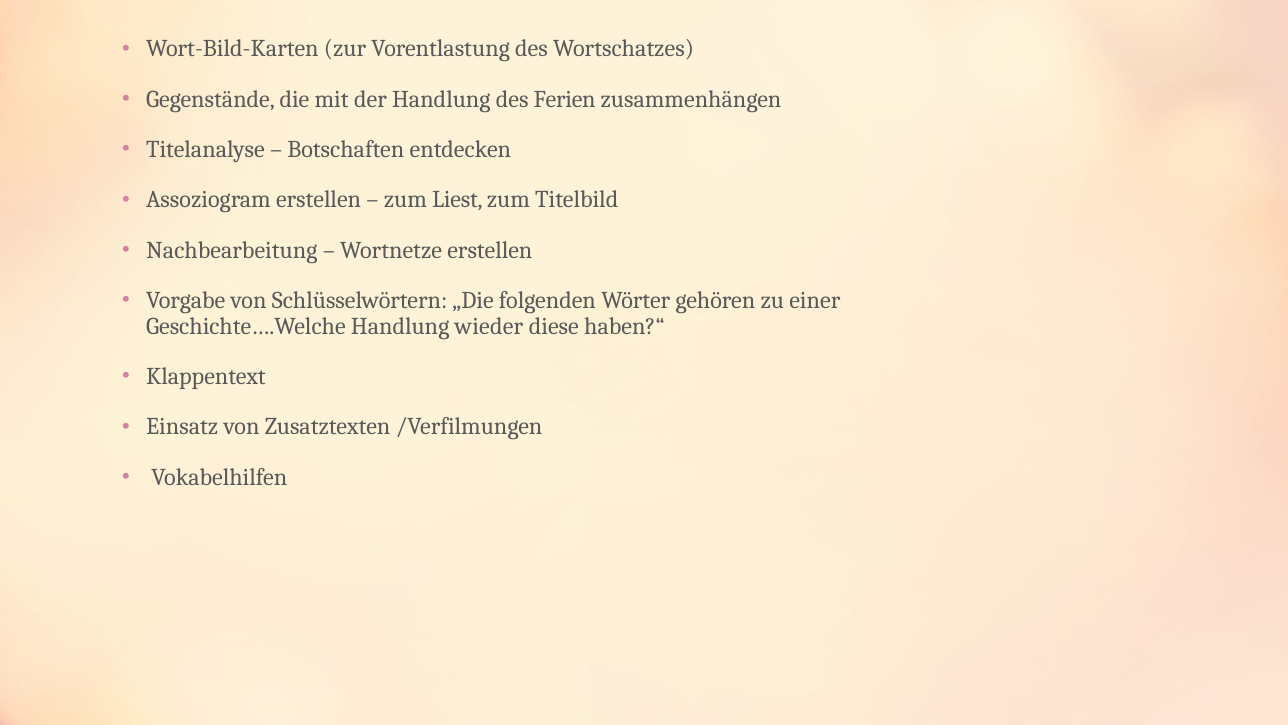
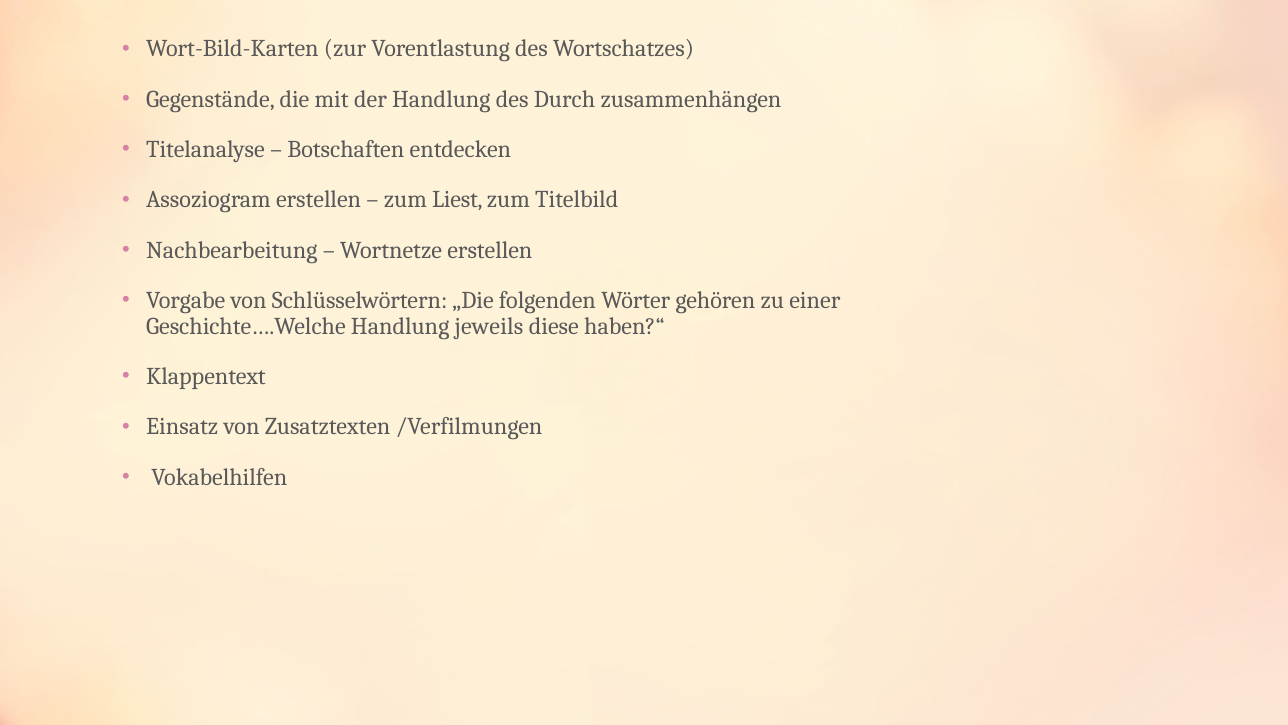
Ferien: Ferien -> Durch (565, 99)
wieder: wieder -> jeweils (489, 326)
